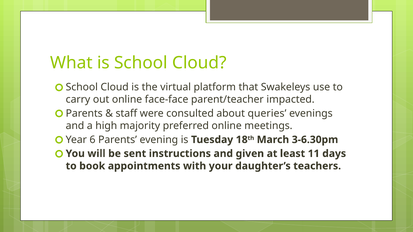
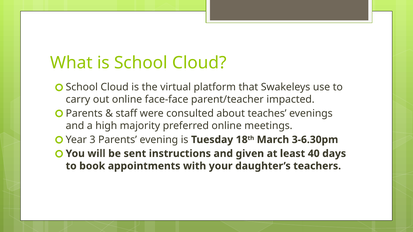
queries: queries -> teaches (267, 114)
6: 6 -> 3 (93, 140)
11: 11 -> 40 (314, 154)
